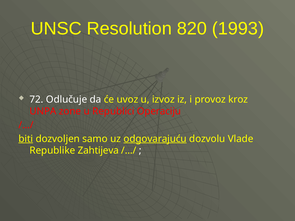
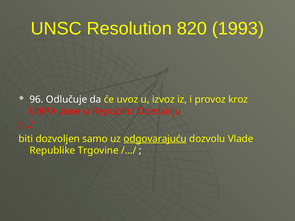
72: 72 -> 96 (36, 100)
biti underline: present -> none (26, 139)
Zahtijeva: Zahtijeva -> Trgovine (98, 151)
